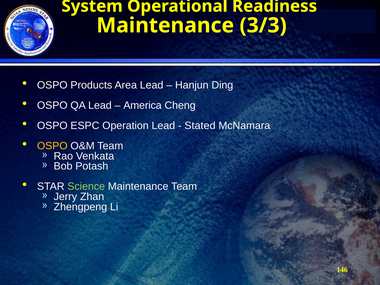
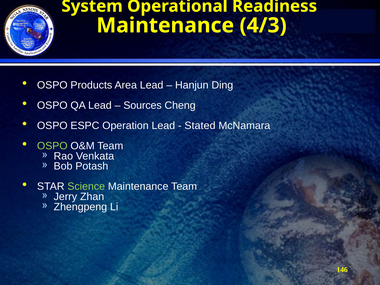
3/3: 3/3 -> 4/3 (263, 25)
America: America -> Sources (143, 105)
OSPO colour: yellow -> light green (52, 146)
